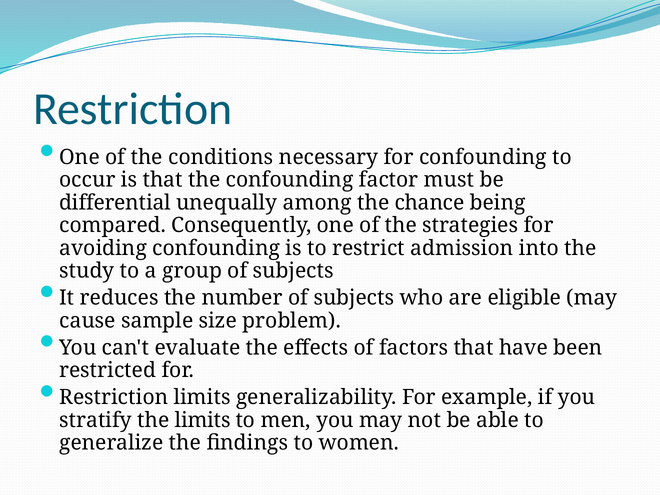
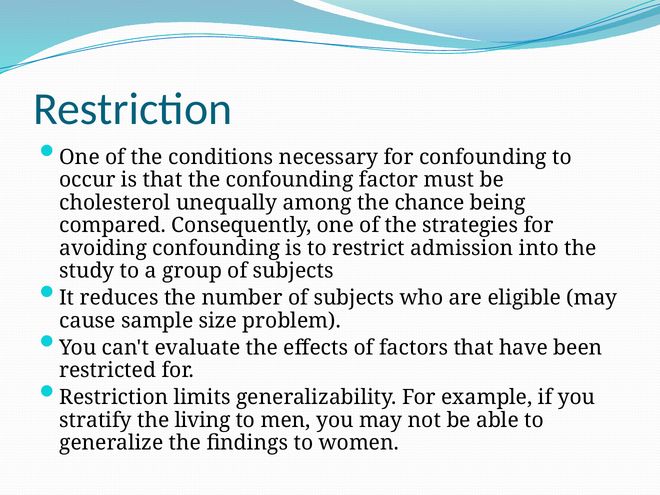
differential: differential -> cholesterol (115, 203)
the limits: limits -> living (203, 420)
